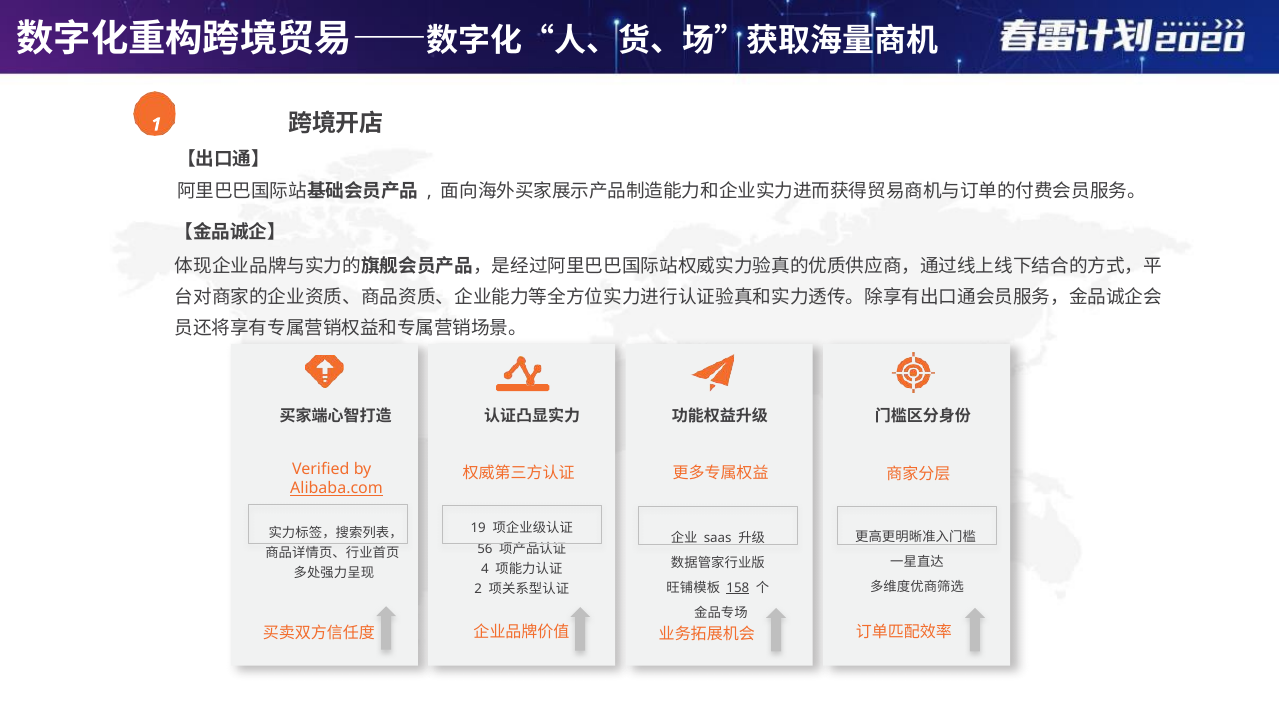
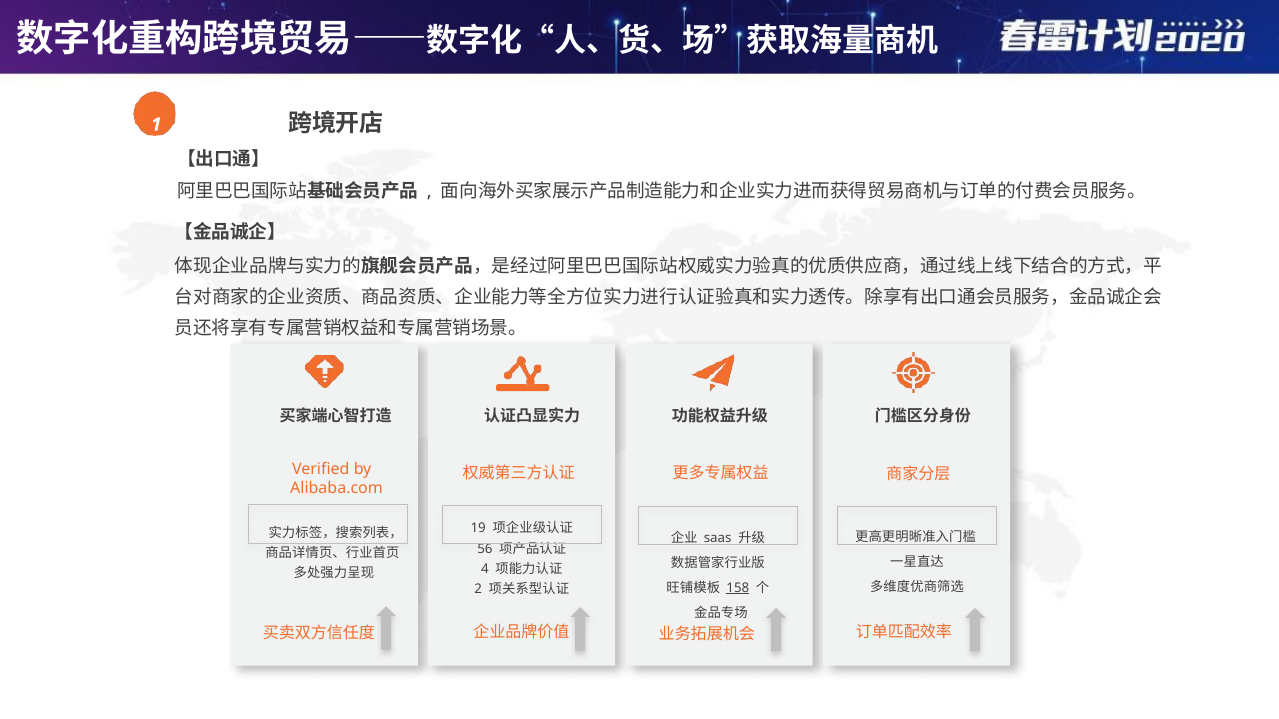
Alibaba.com underline: present -> none (337, 489)
